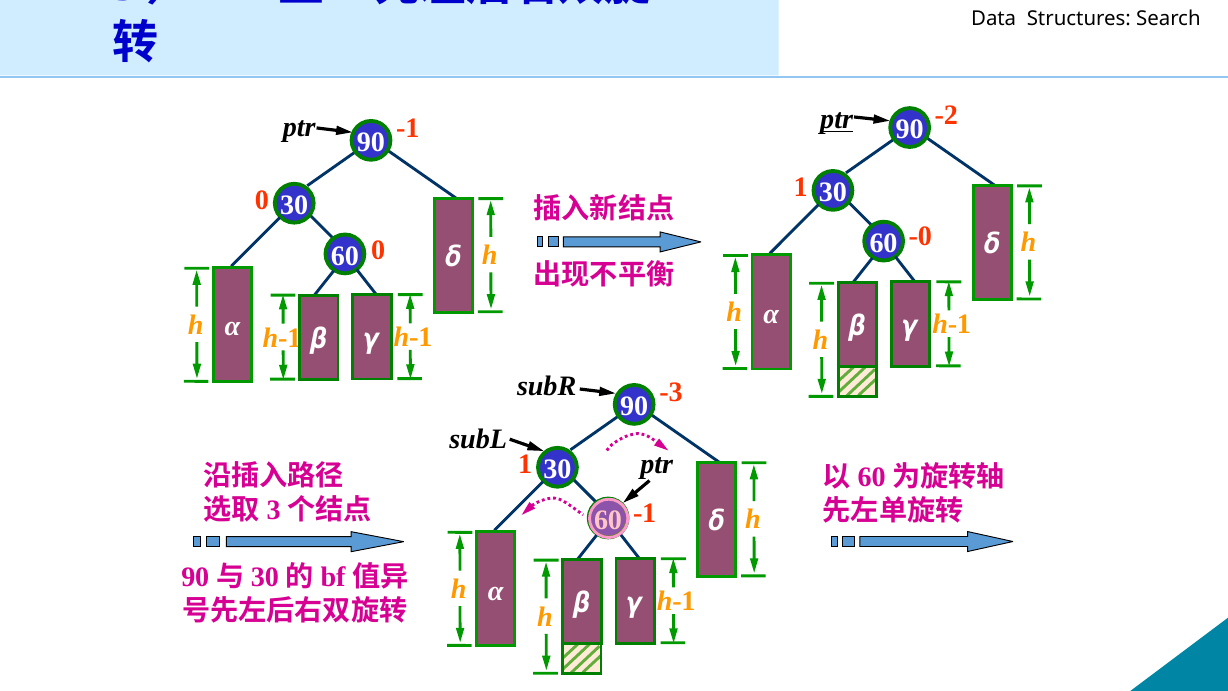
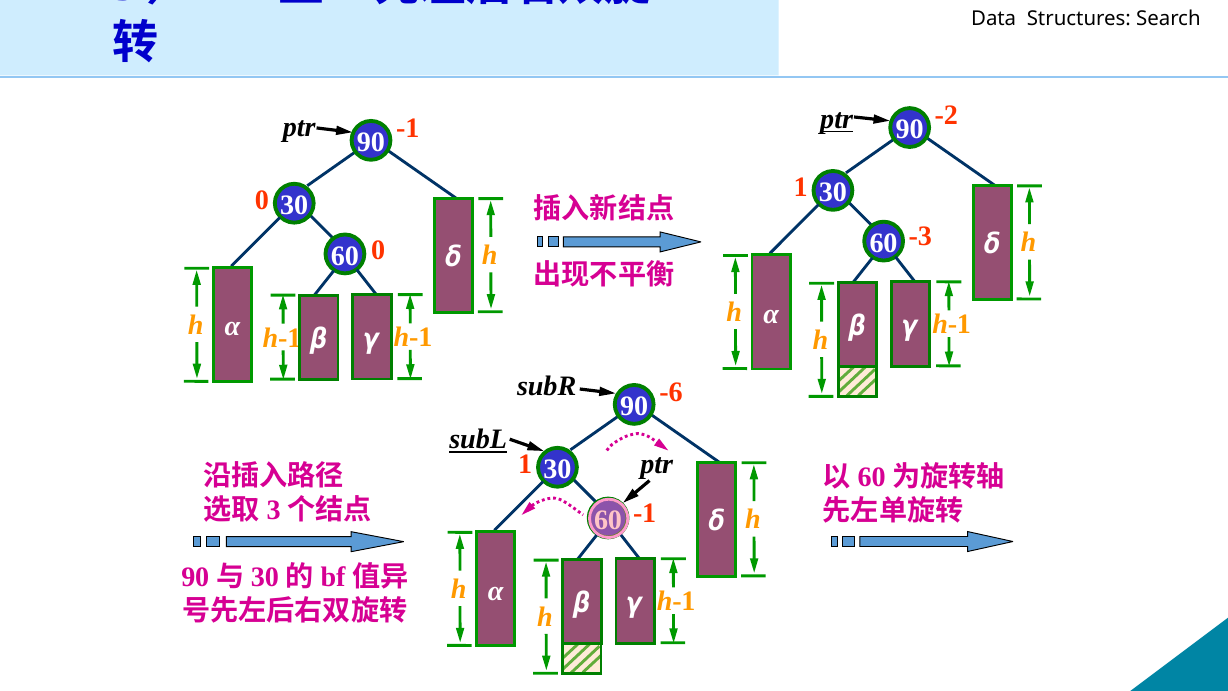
-0: -0 -> -3 (920, 236)
-3: -3 -> -6 (671, 392)
subL underline: none -> present (478, 439)
